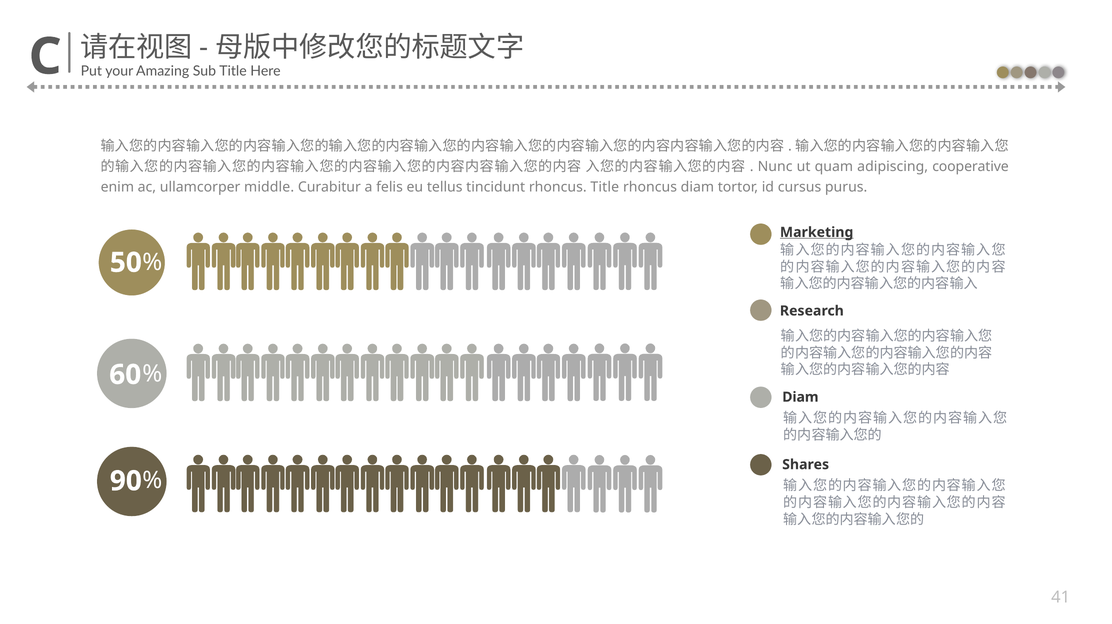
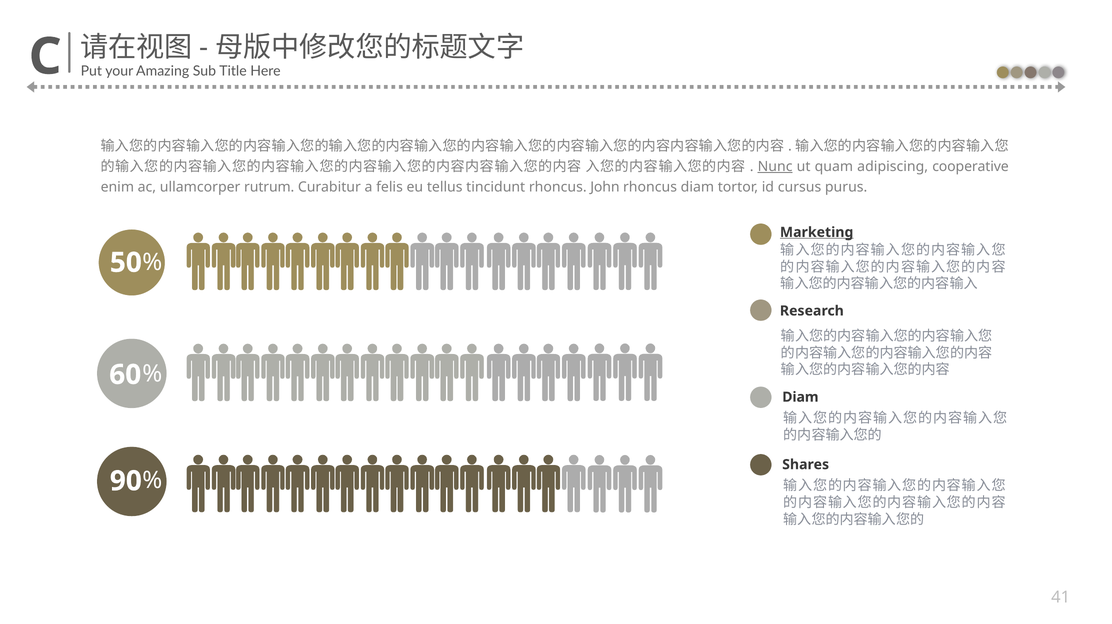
Nunc underline: none -> present (775, 167)
middle: middle -> rutrum (269, 187)
rhoncus Title: Title -> John (605, 187)
